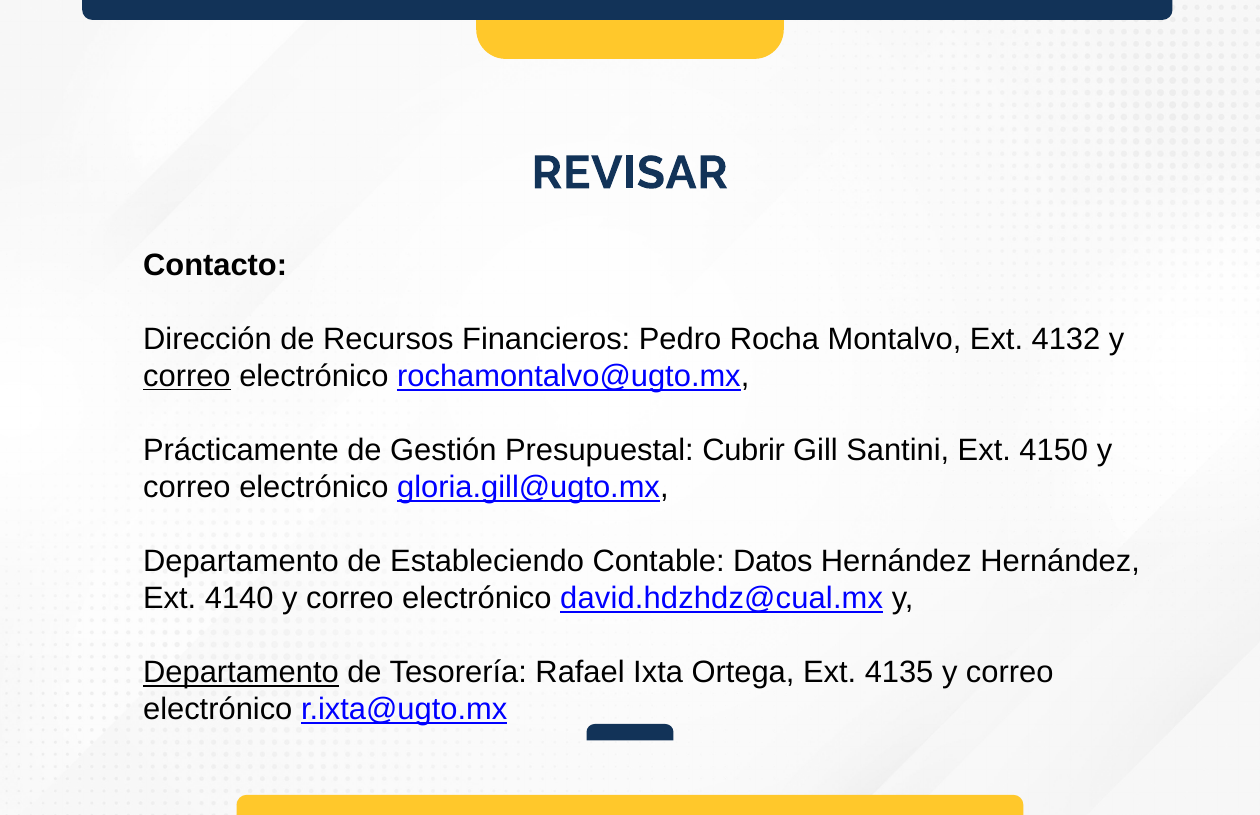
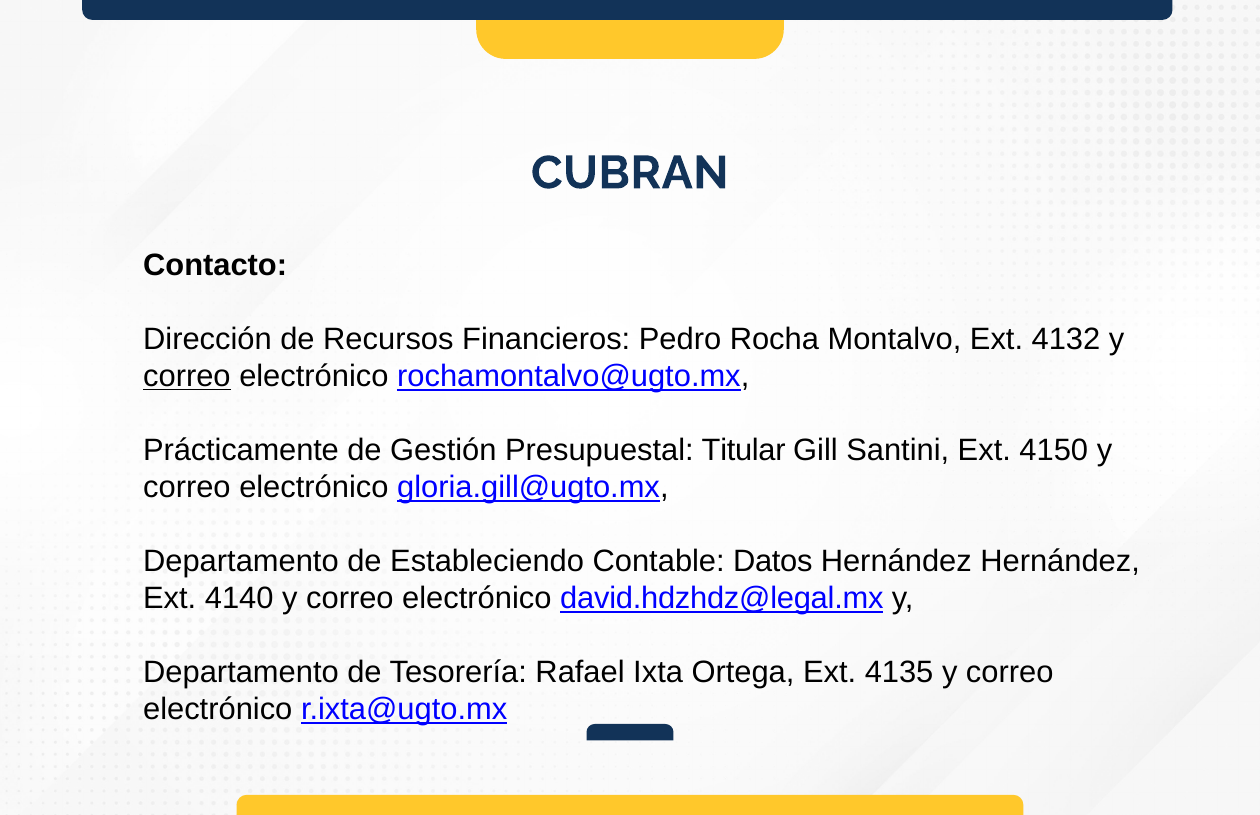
REVISAR: REVISAR -> CUBRAN (630, 173)
Cubrir: Cubrir -> Titular (744, 450)
david.hdzhdz@cual.mx: david.hdzhdz@cual.mx -> david.hdzhdz@legal.mx (722, 599)
Departamento underline: present -> none (241, 673)
